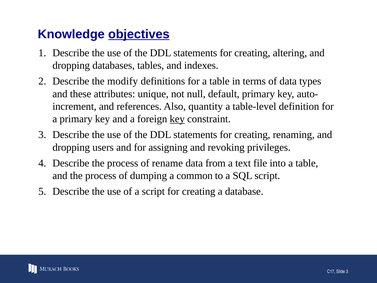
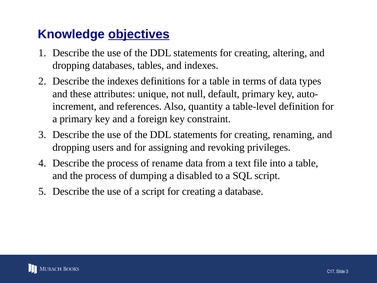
the modify: modify -> indexes (123, 81)
key underline: present -> none (177, 119)
common: common -> disabled (194, 175)
